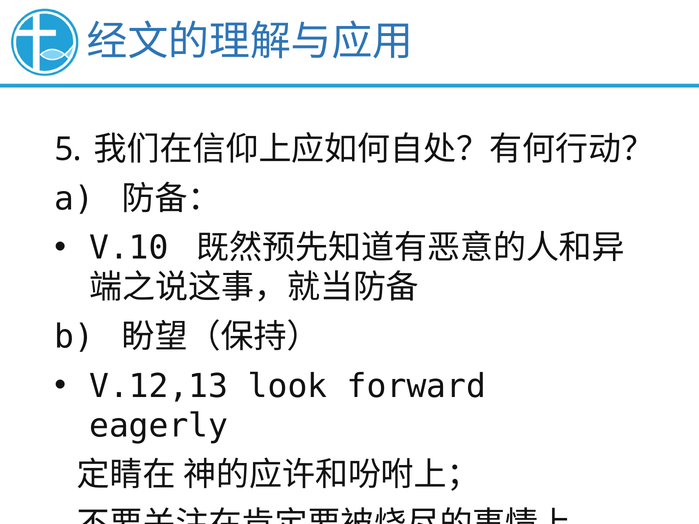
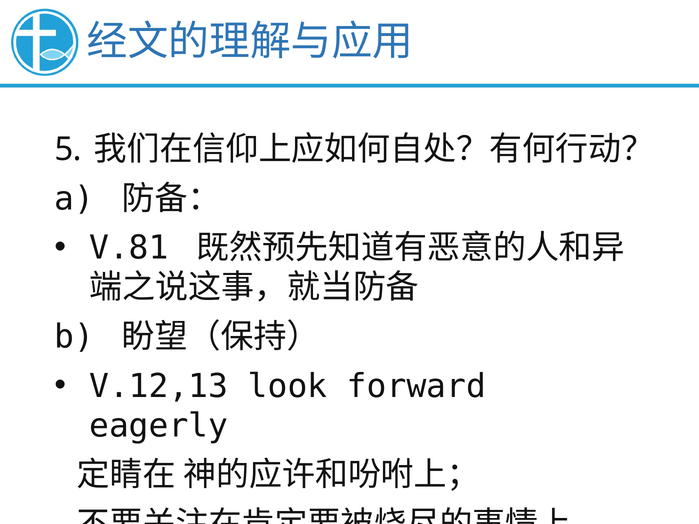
V.10: V.10 -> V.81 (129, 248)
